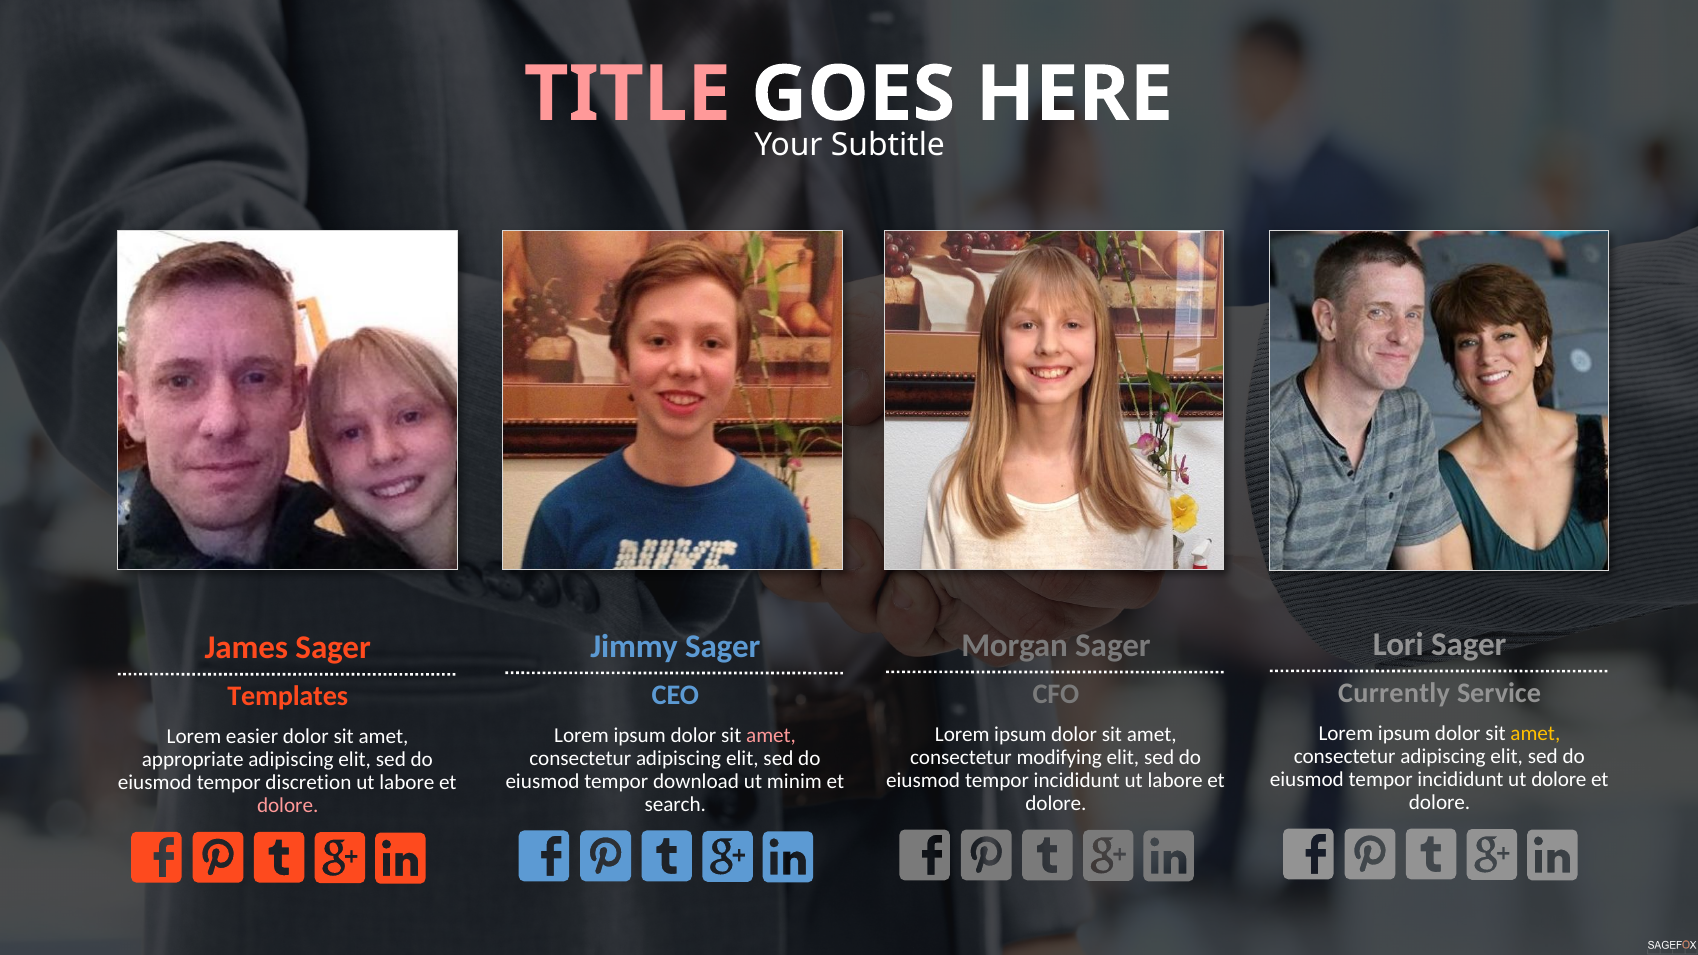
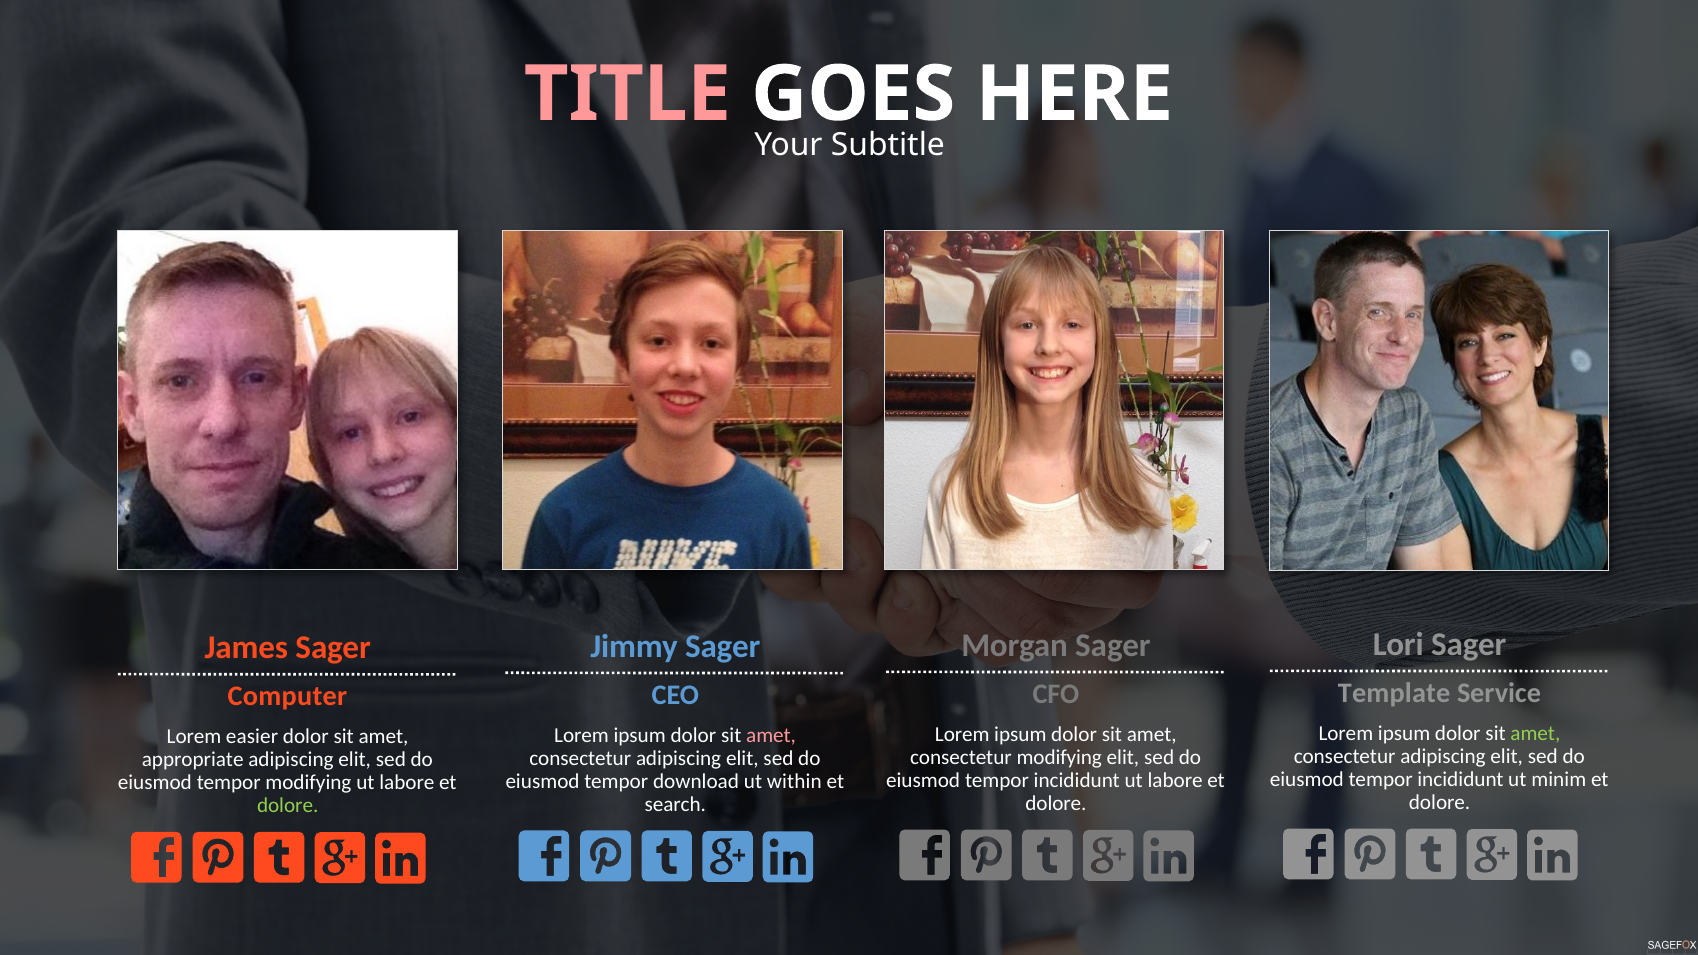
Currently: Currently -> Template (1394, 694)
Templates: Templates -> Computer (287, 697)
amet colour: yellow -> light green (1535, 733)
ut dolore: dolore -> minim (1559, 779)
minim: minim -> within (794, 781)
tempor discretion: discretion -> modifying (308, 783)
dolore colour: pink -> light green (288, 805)
